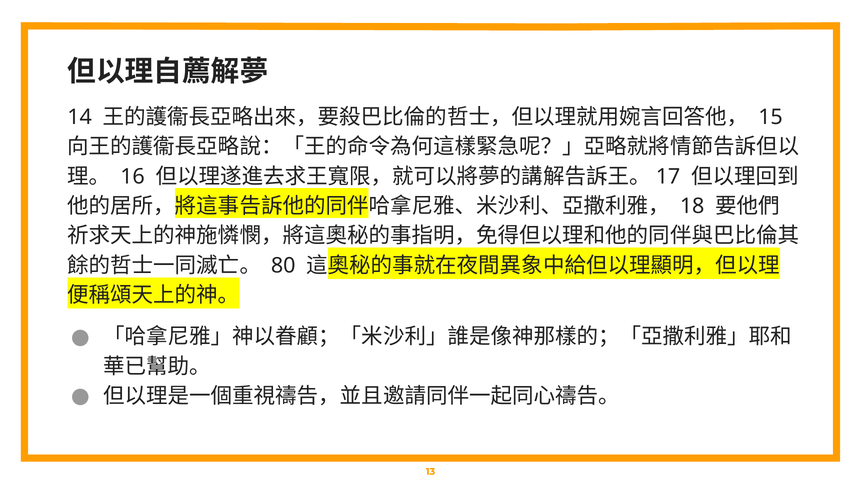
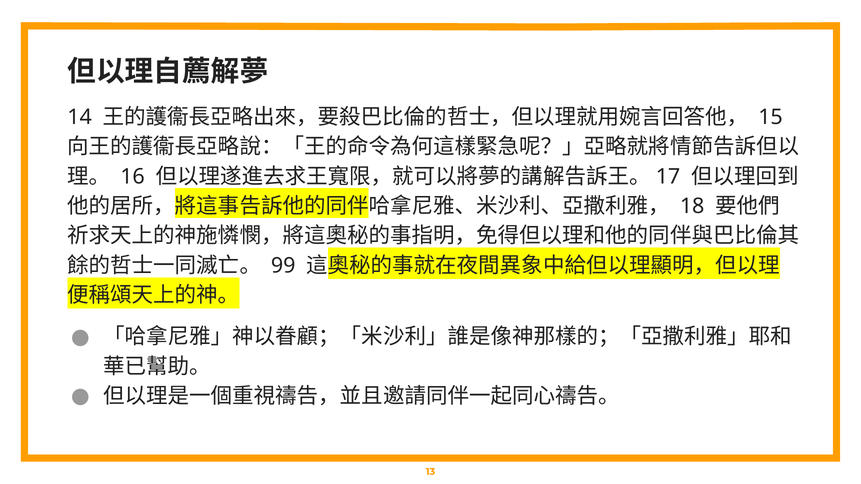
80: 80 -> 99 (283, 266)
